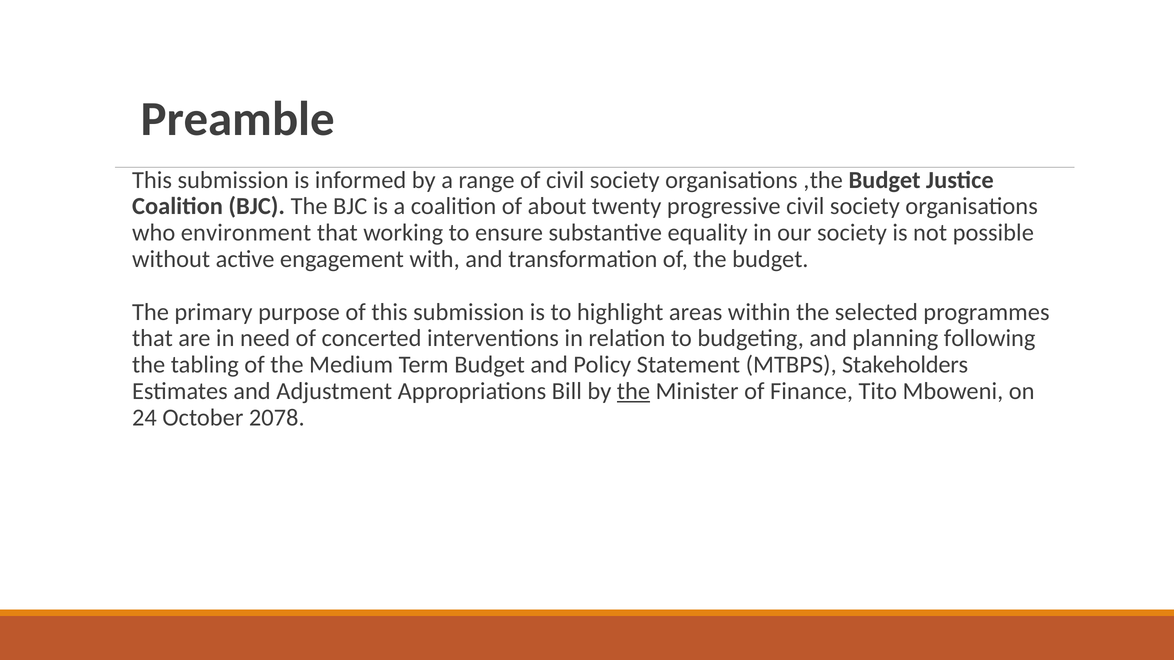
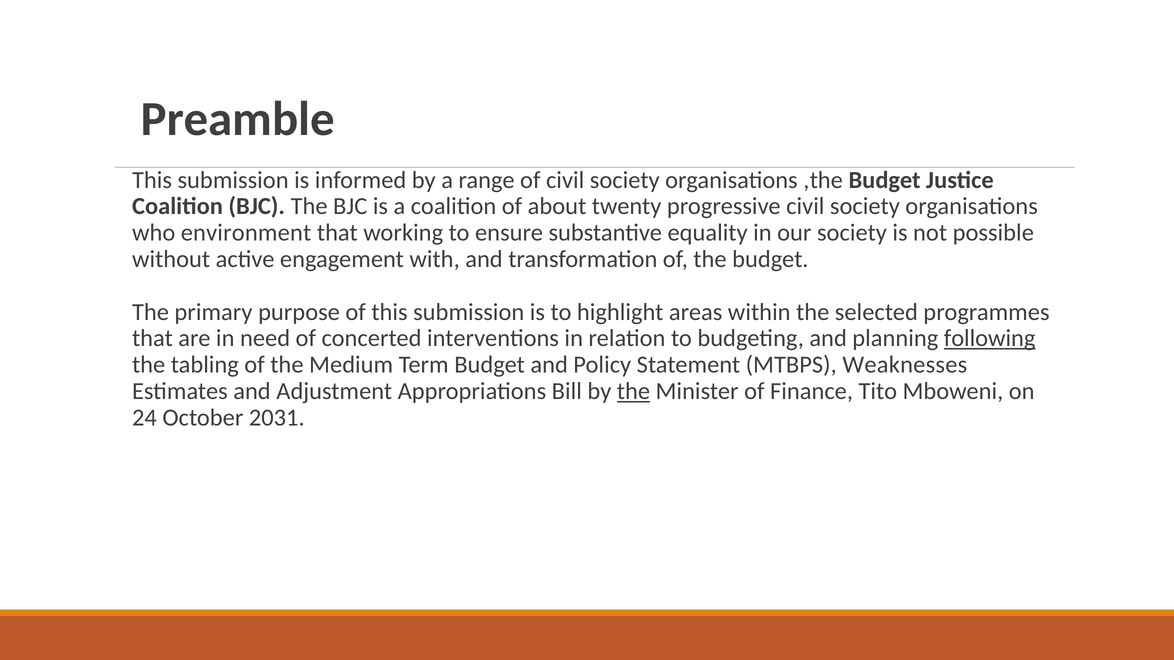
following underline: none -> present (990, 339)
Stakeholders: Stakeholders -> Weaknesses (905, 365)
2078: 2078 -> 2031 (277, 418)
